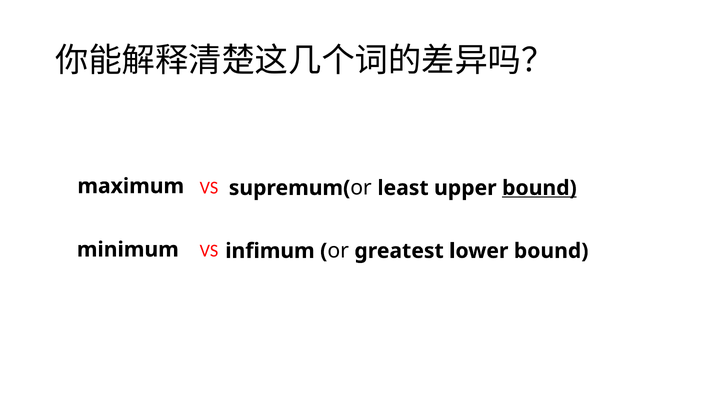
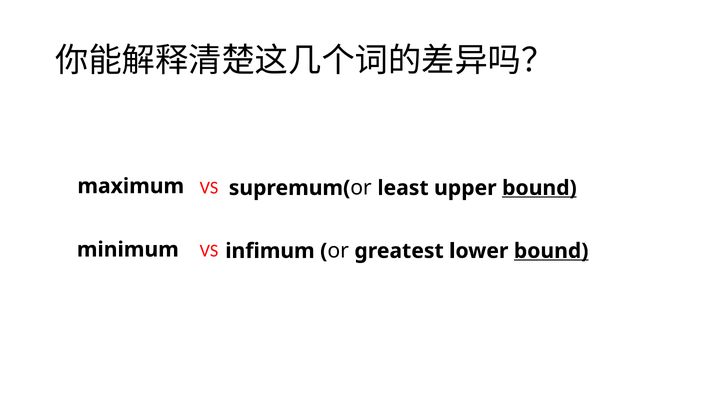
bound underline: none -> present (551, 251)
